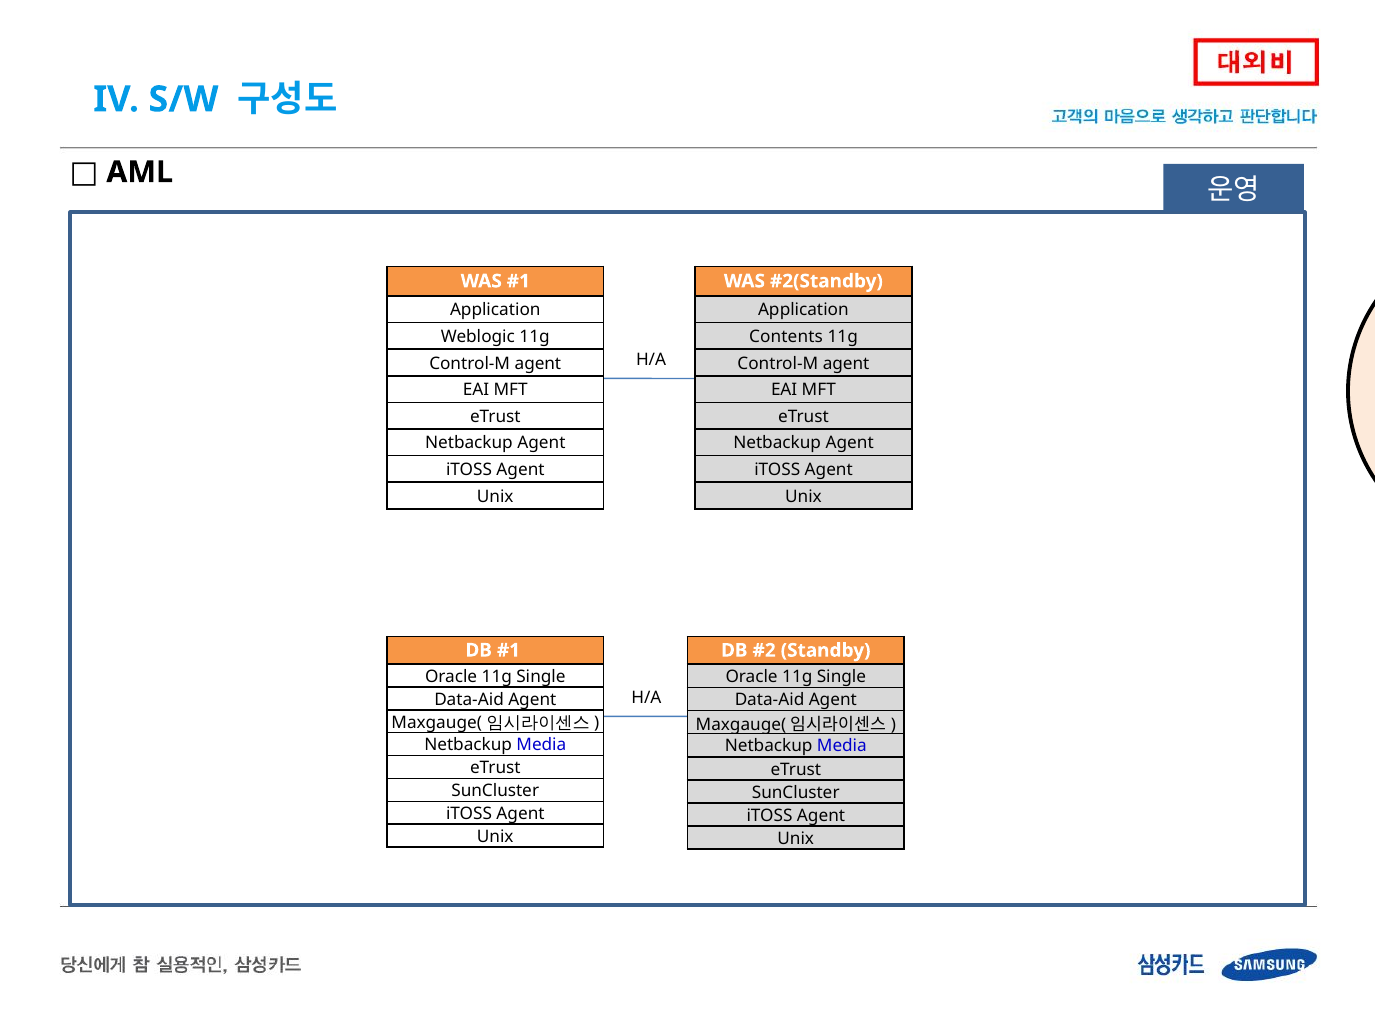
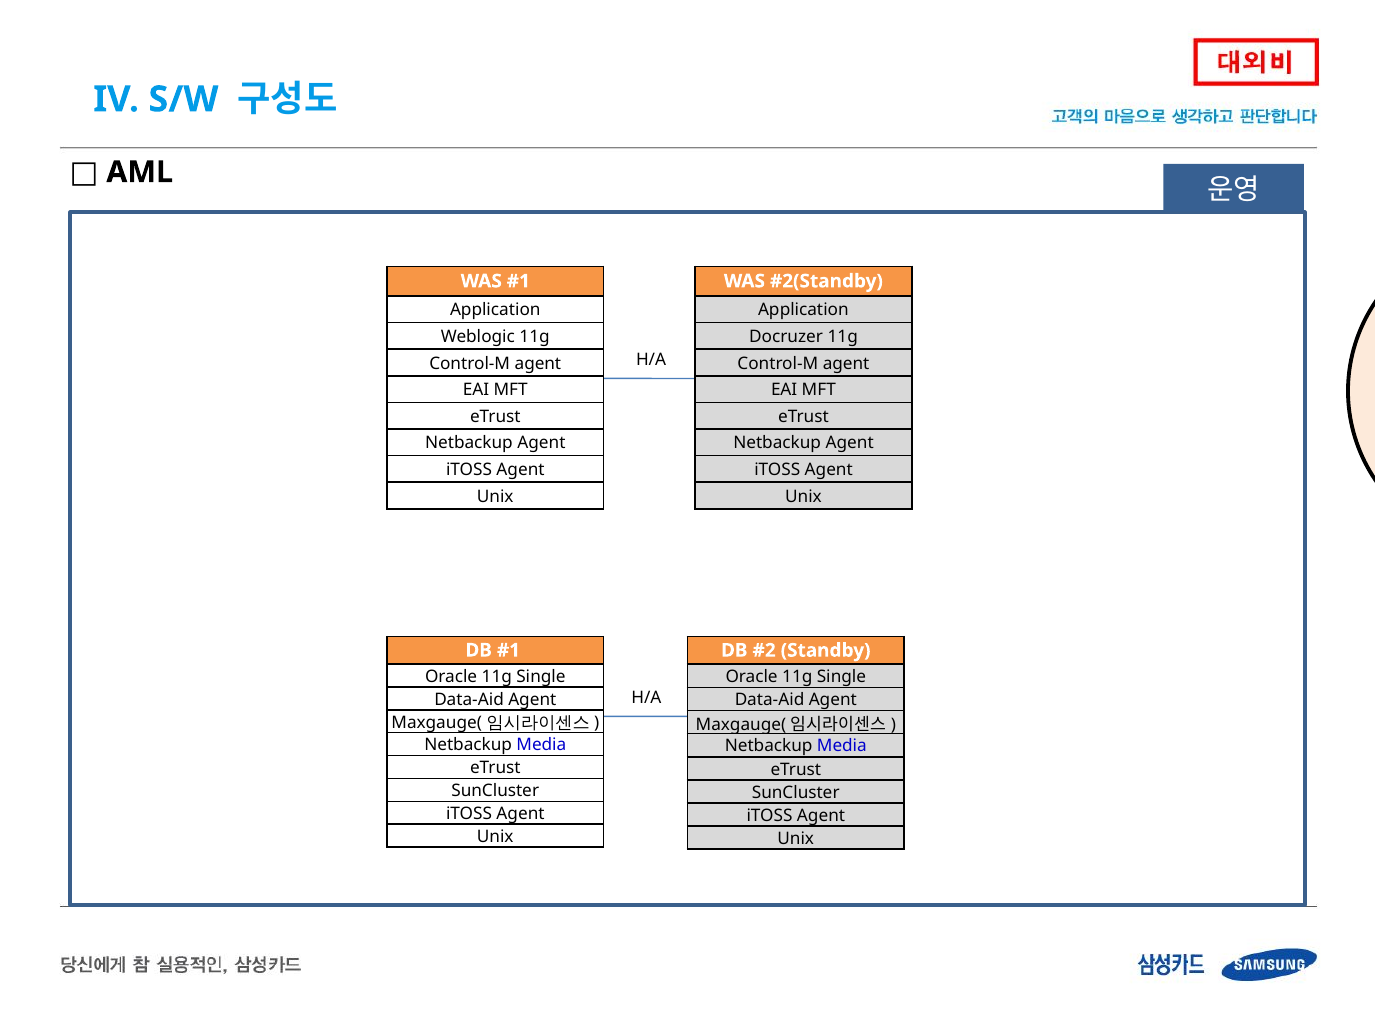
Contents: Contents -> Docruzer (786, 337)
